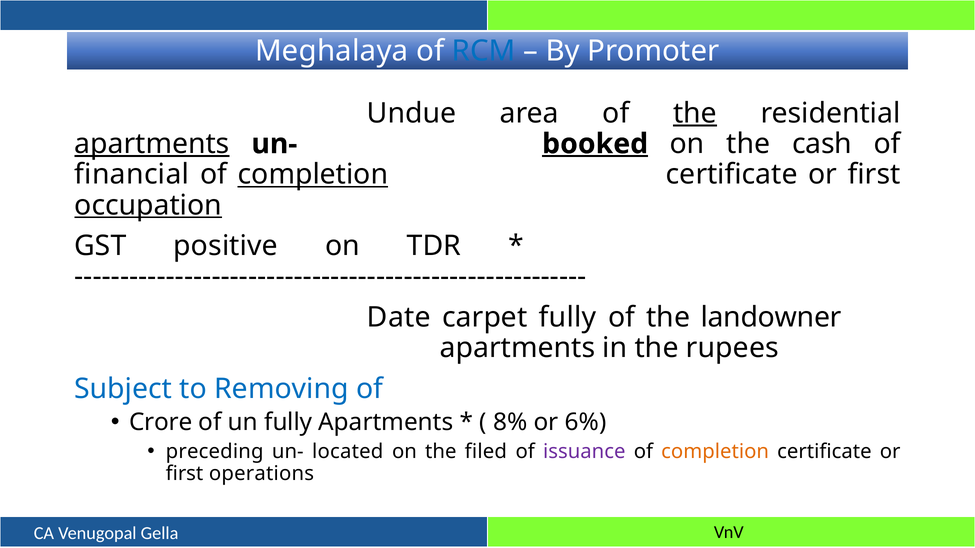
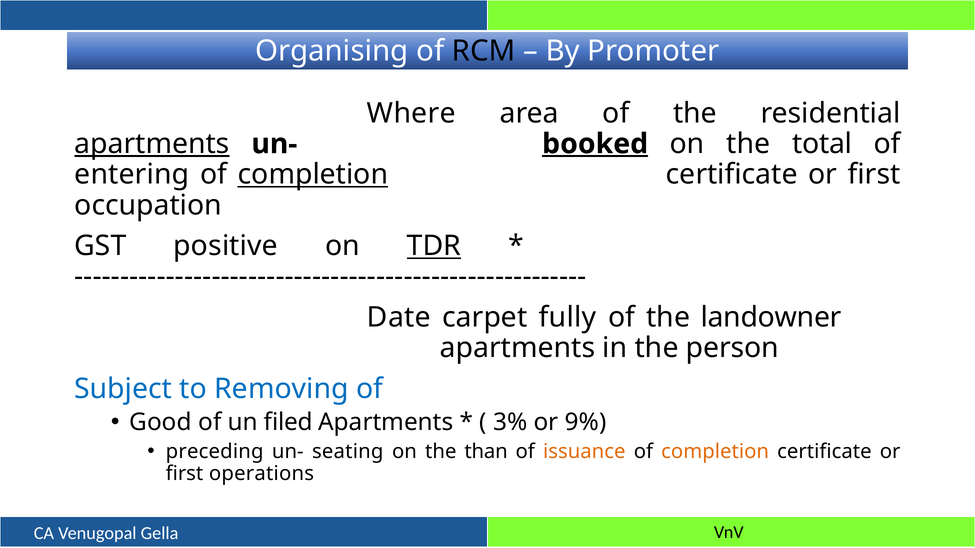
Meghalaya: Meghalaya -> Organising (332, 51)
RCM colour: blue -> black (484, 51)
Undue: Undue -> Where (411, 113)
the underline: present -> none (695, 113)
cash: cash -> total (822, 144)
financial: financial -> entering (132, 175)
occupation underline: present -> none (148, 205)
TDR underline: none -> present (434, 246)
rupees: rupees -> person (732, 348)
Crore: Crore -> Good (161, 423)
un fully: fully -> filed (288, 423)
8%: 8% -> 3% (510, 423)
6%: 6% -> 9% (586, 423)
located: located -> seating (348, 452)
filed: filed -> than (486, 452)
issuance colour: purple -> orange (584, 452)
